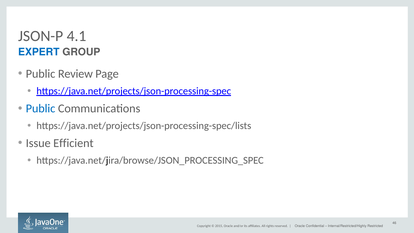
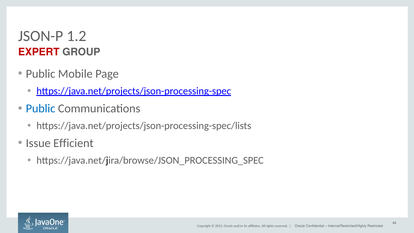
4.1: 4.1 -> 1.2 (76, 36)
EXPERT colour: blue -> red (39, 52)
Review: Review -> Mobile (75, 74)
